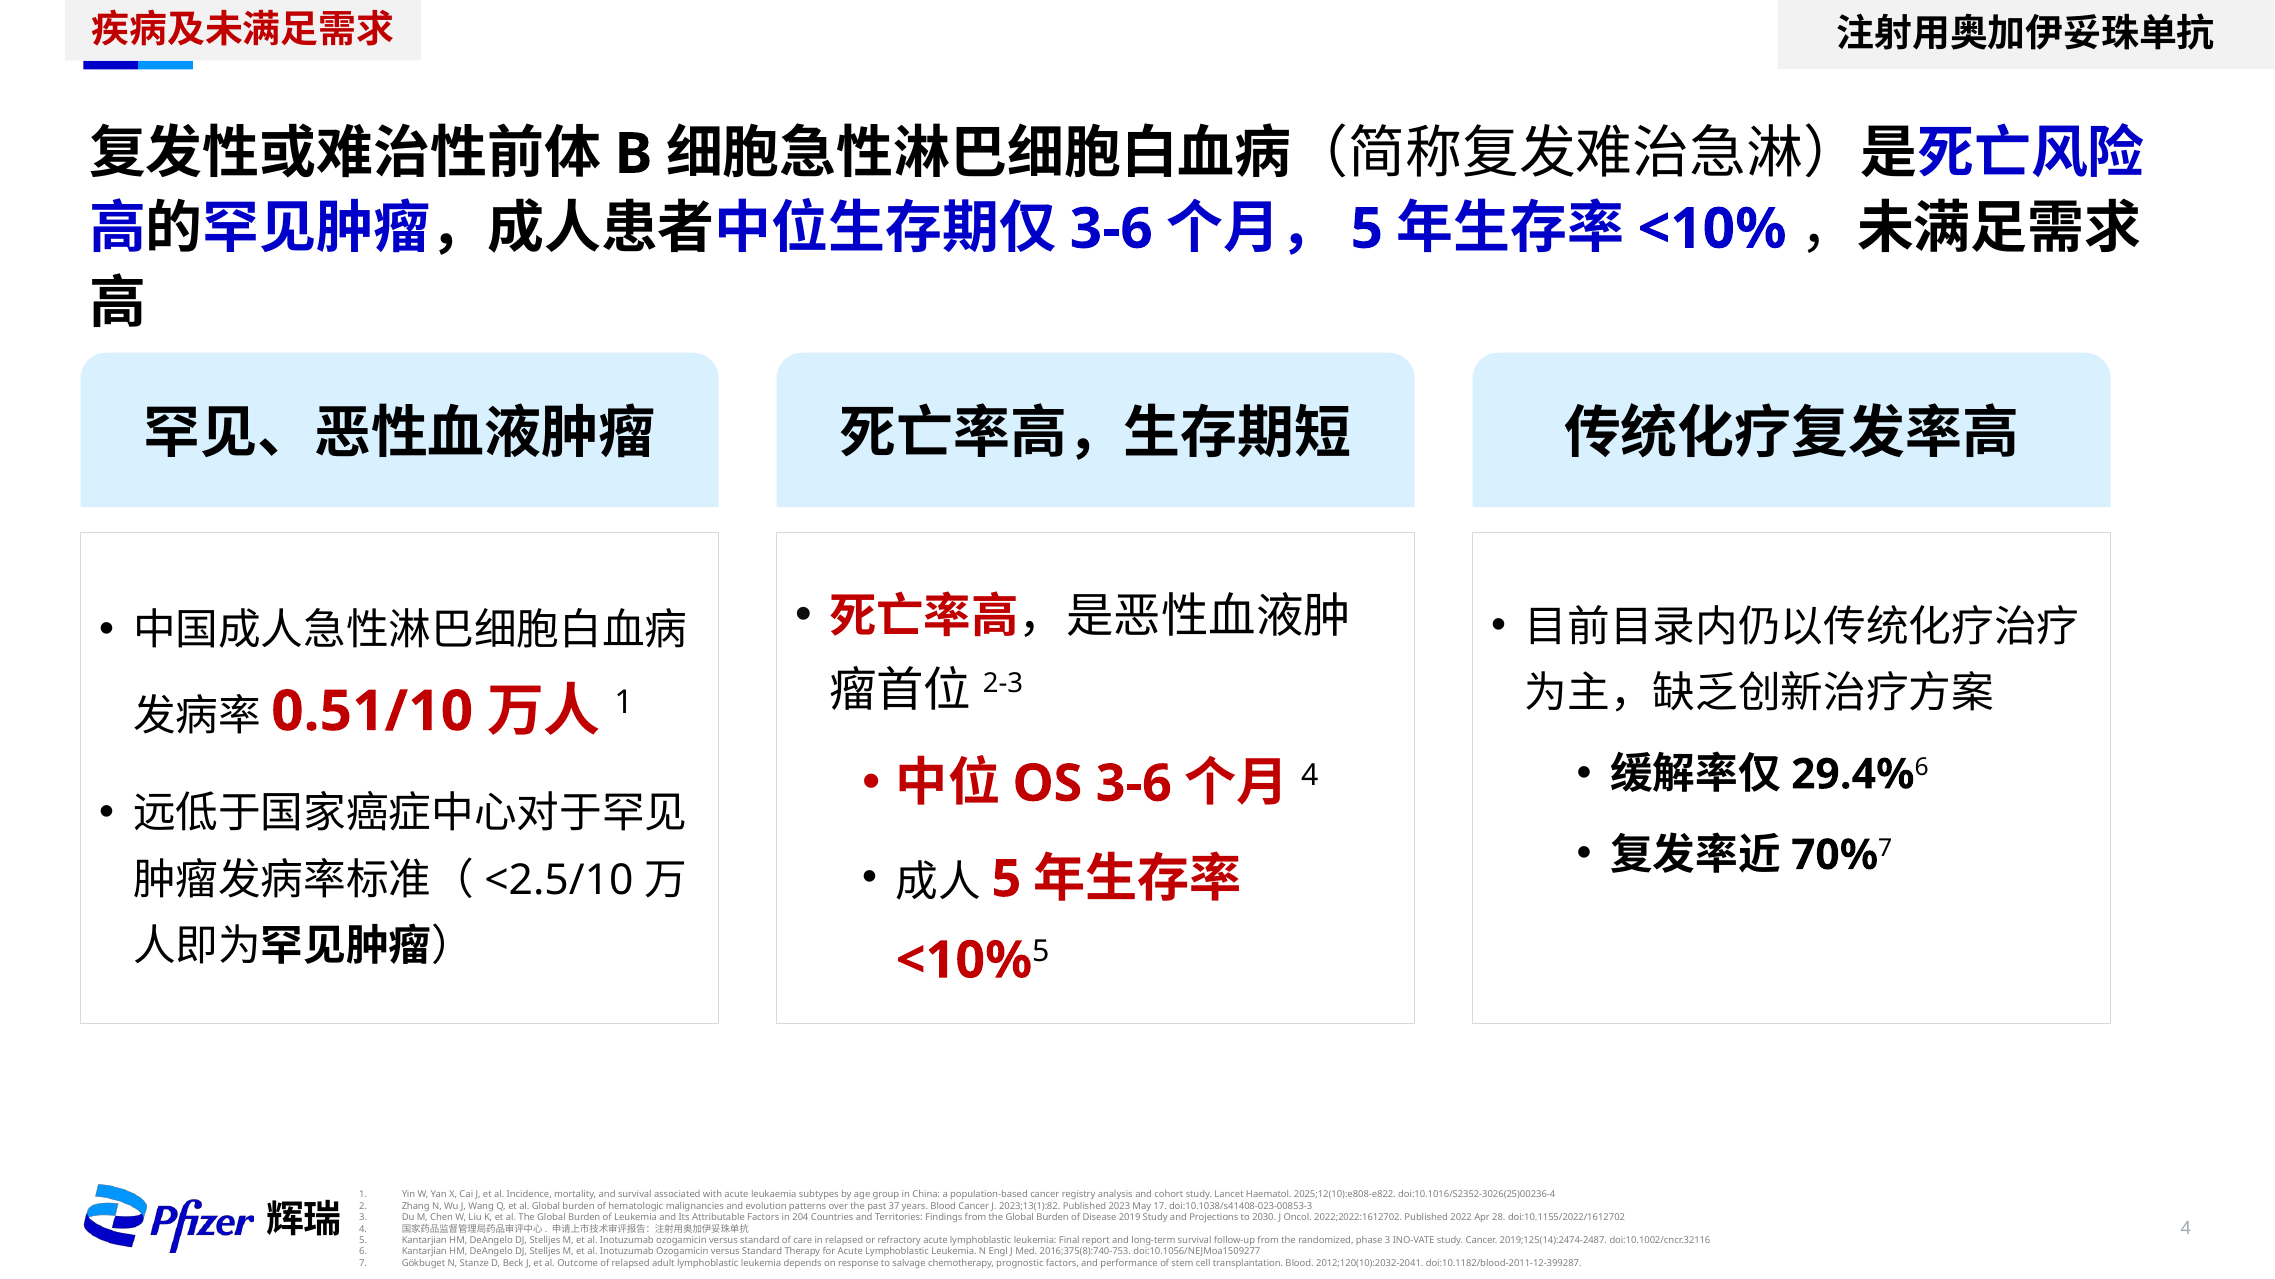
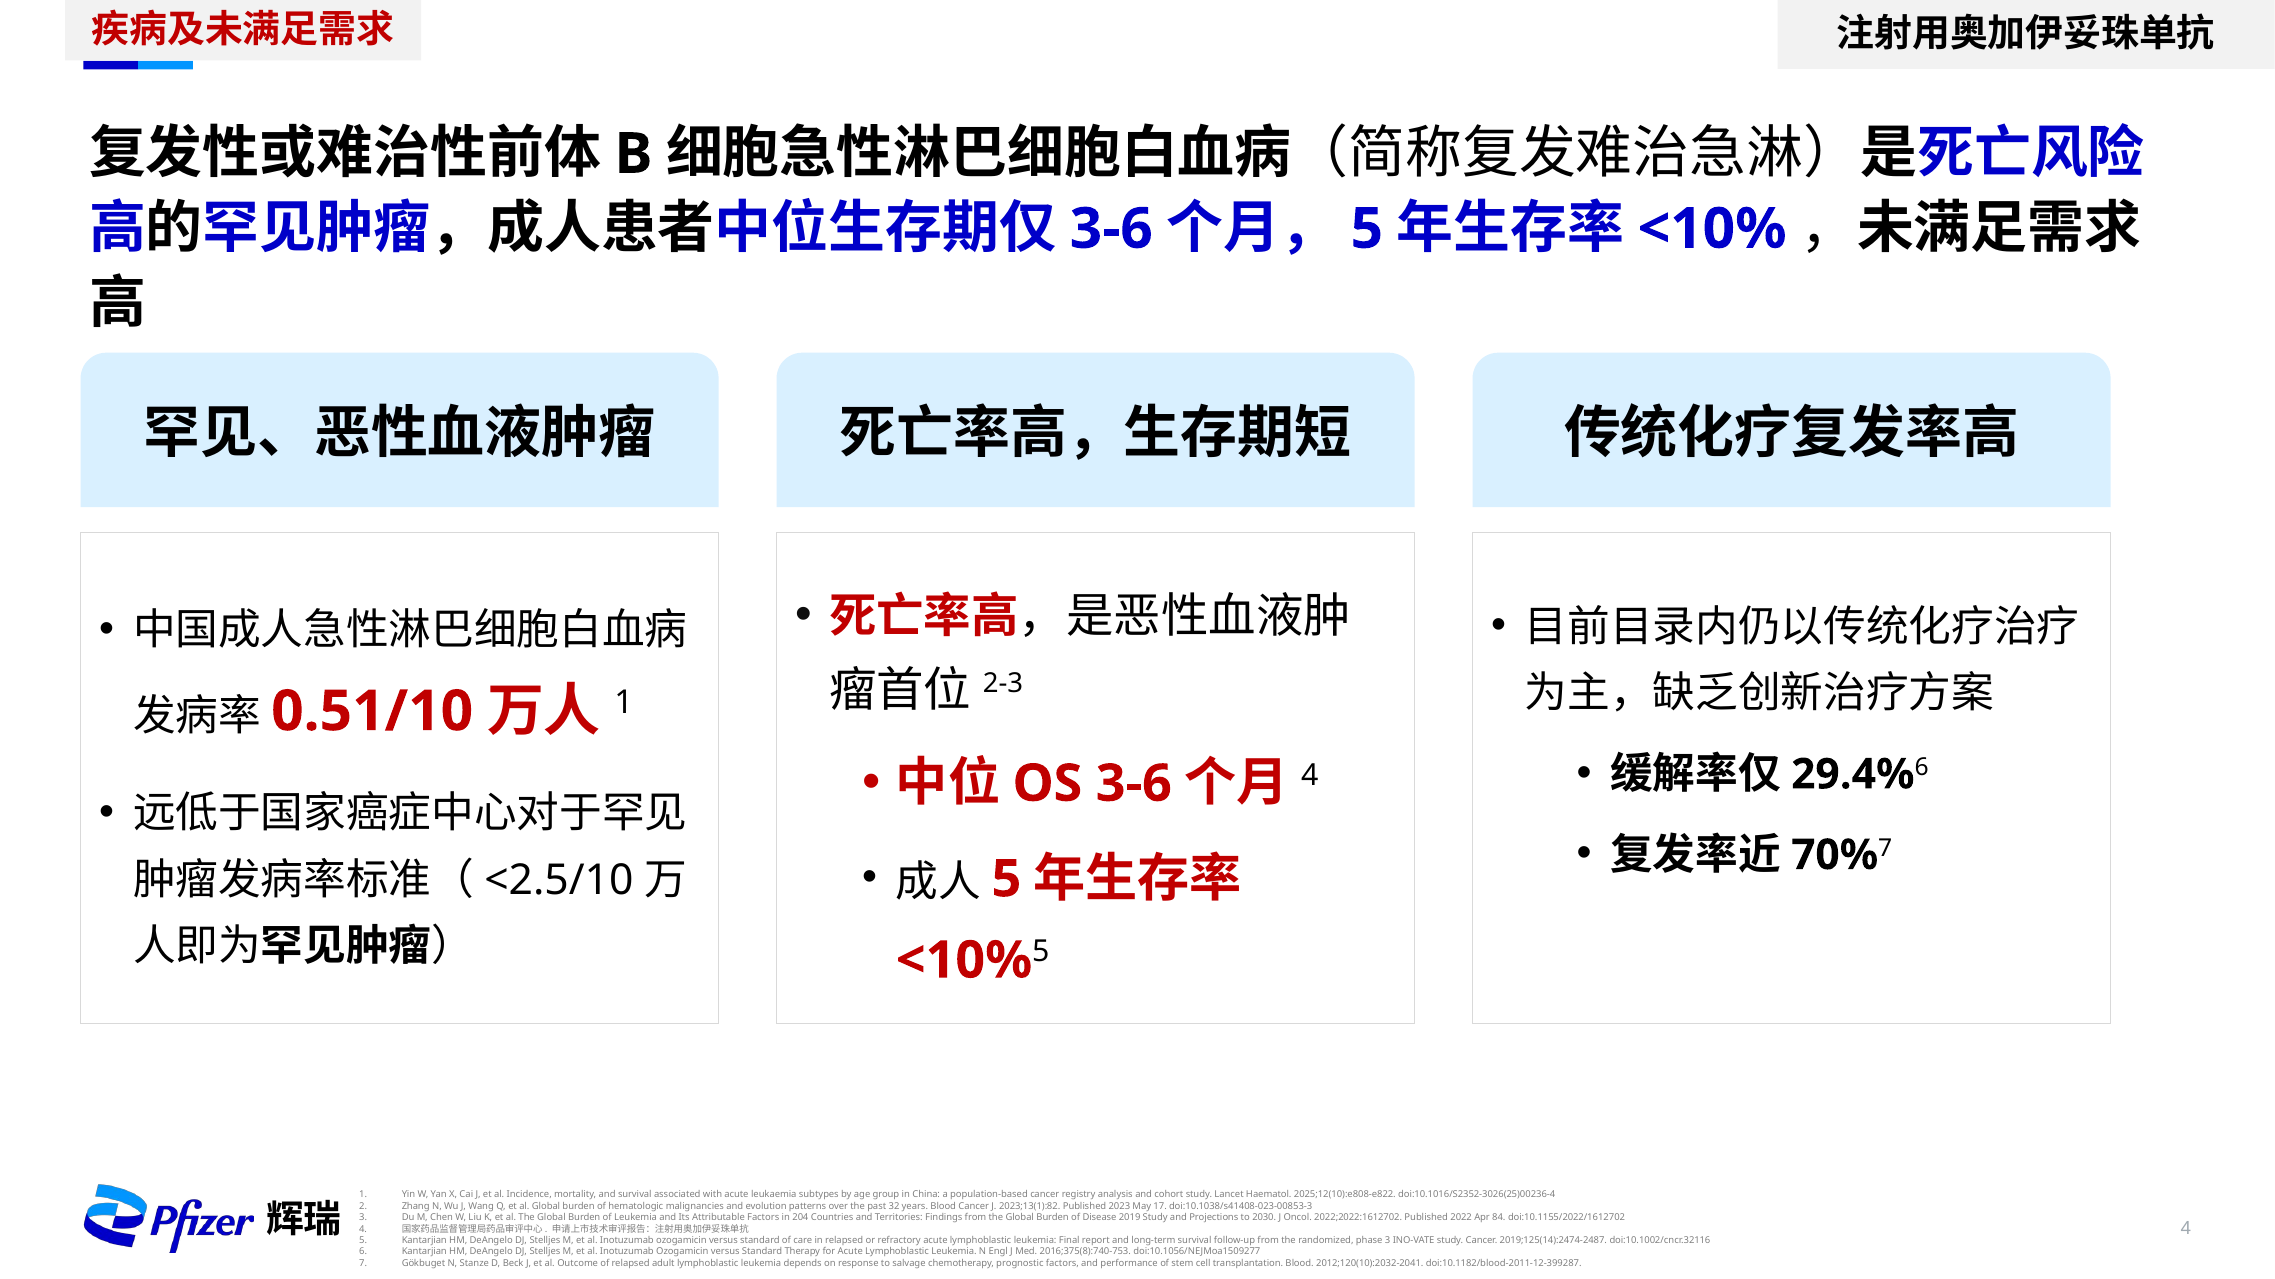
37: 37 -> 32 (894, 1207)
28: 28 -> 84 (1499, 1218)
